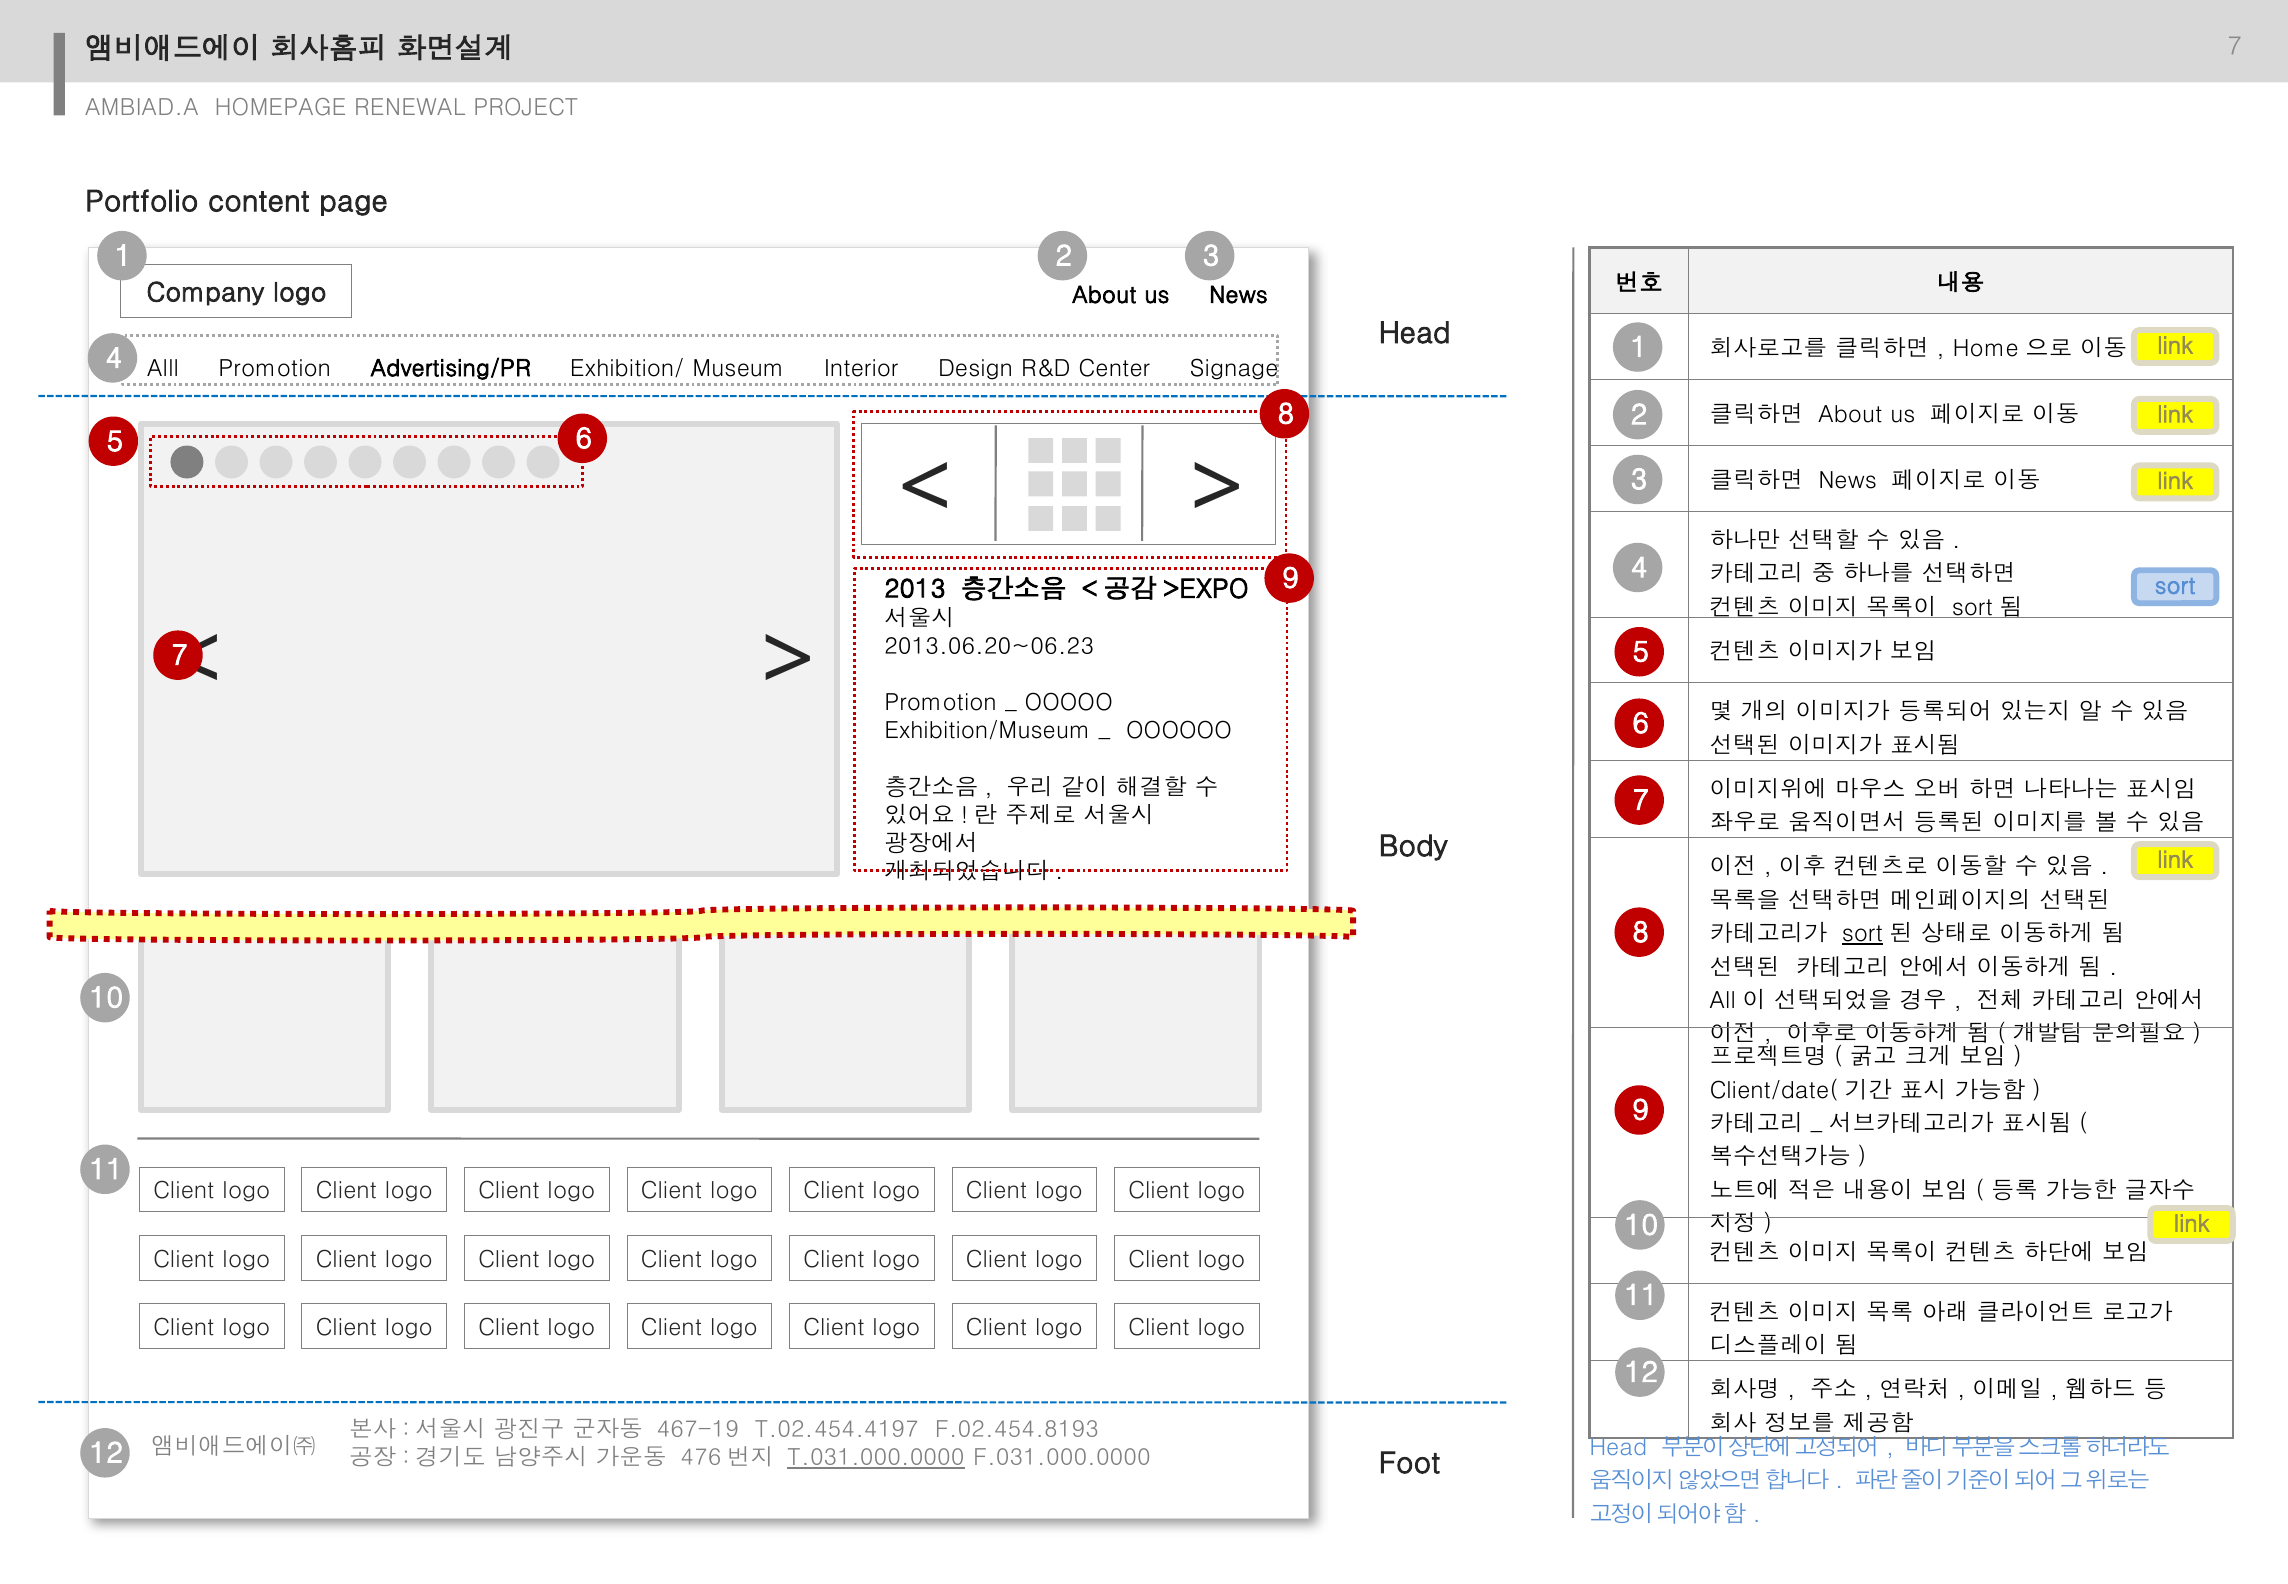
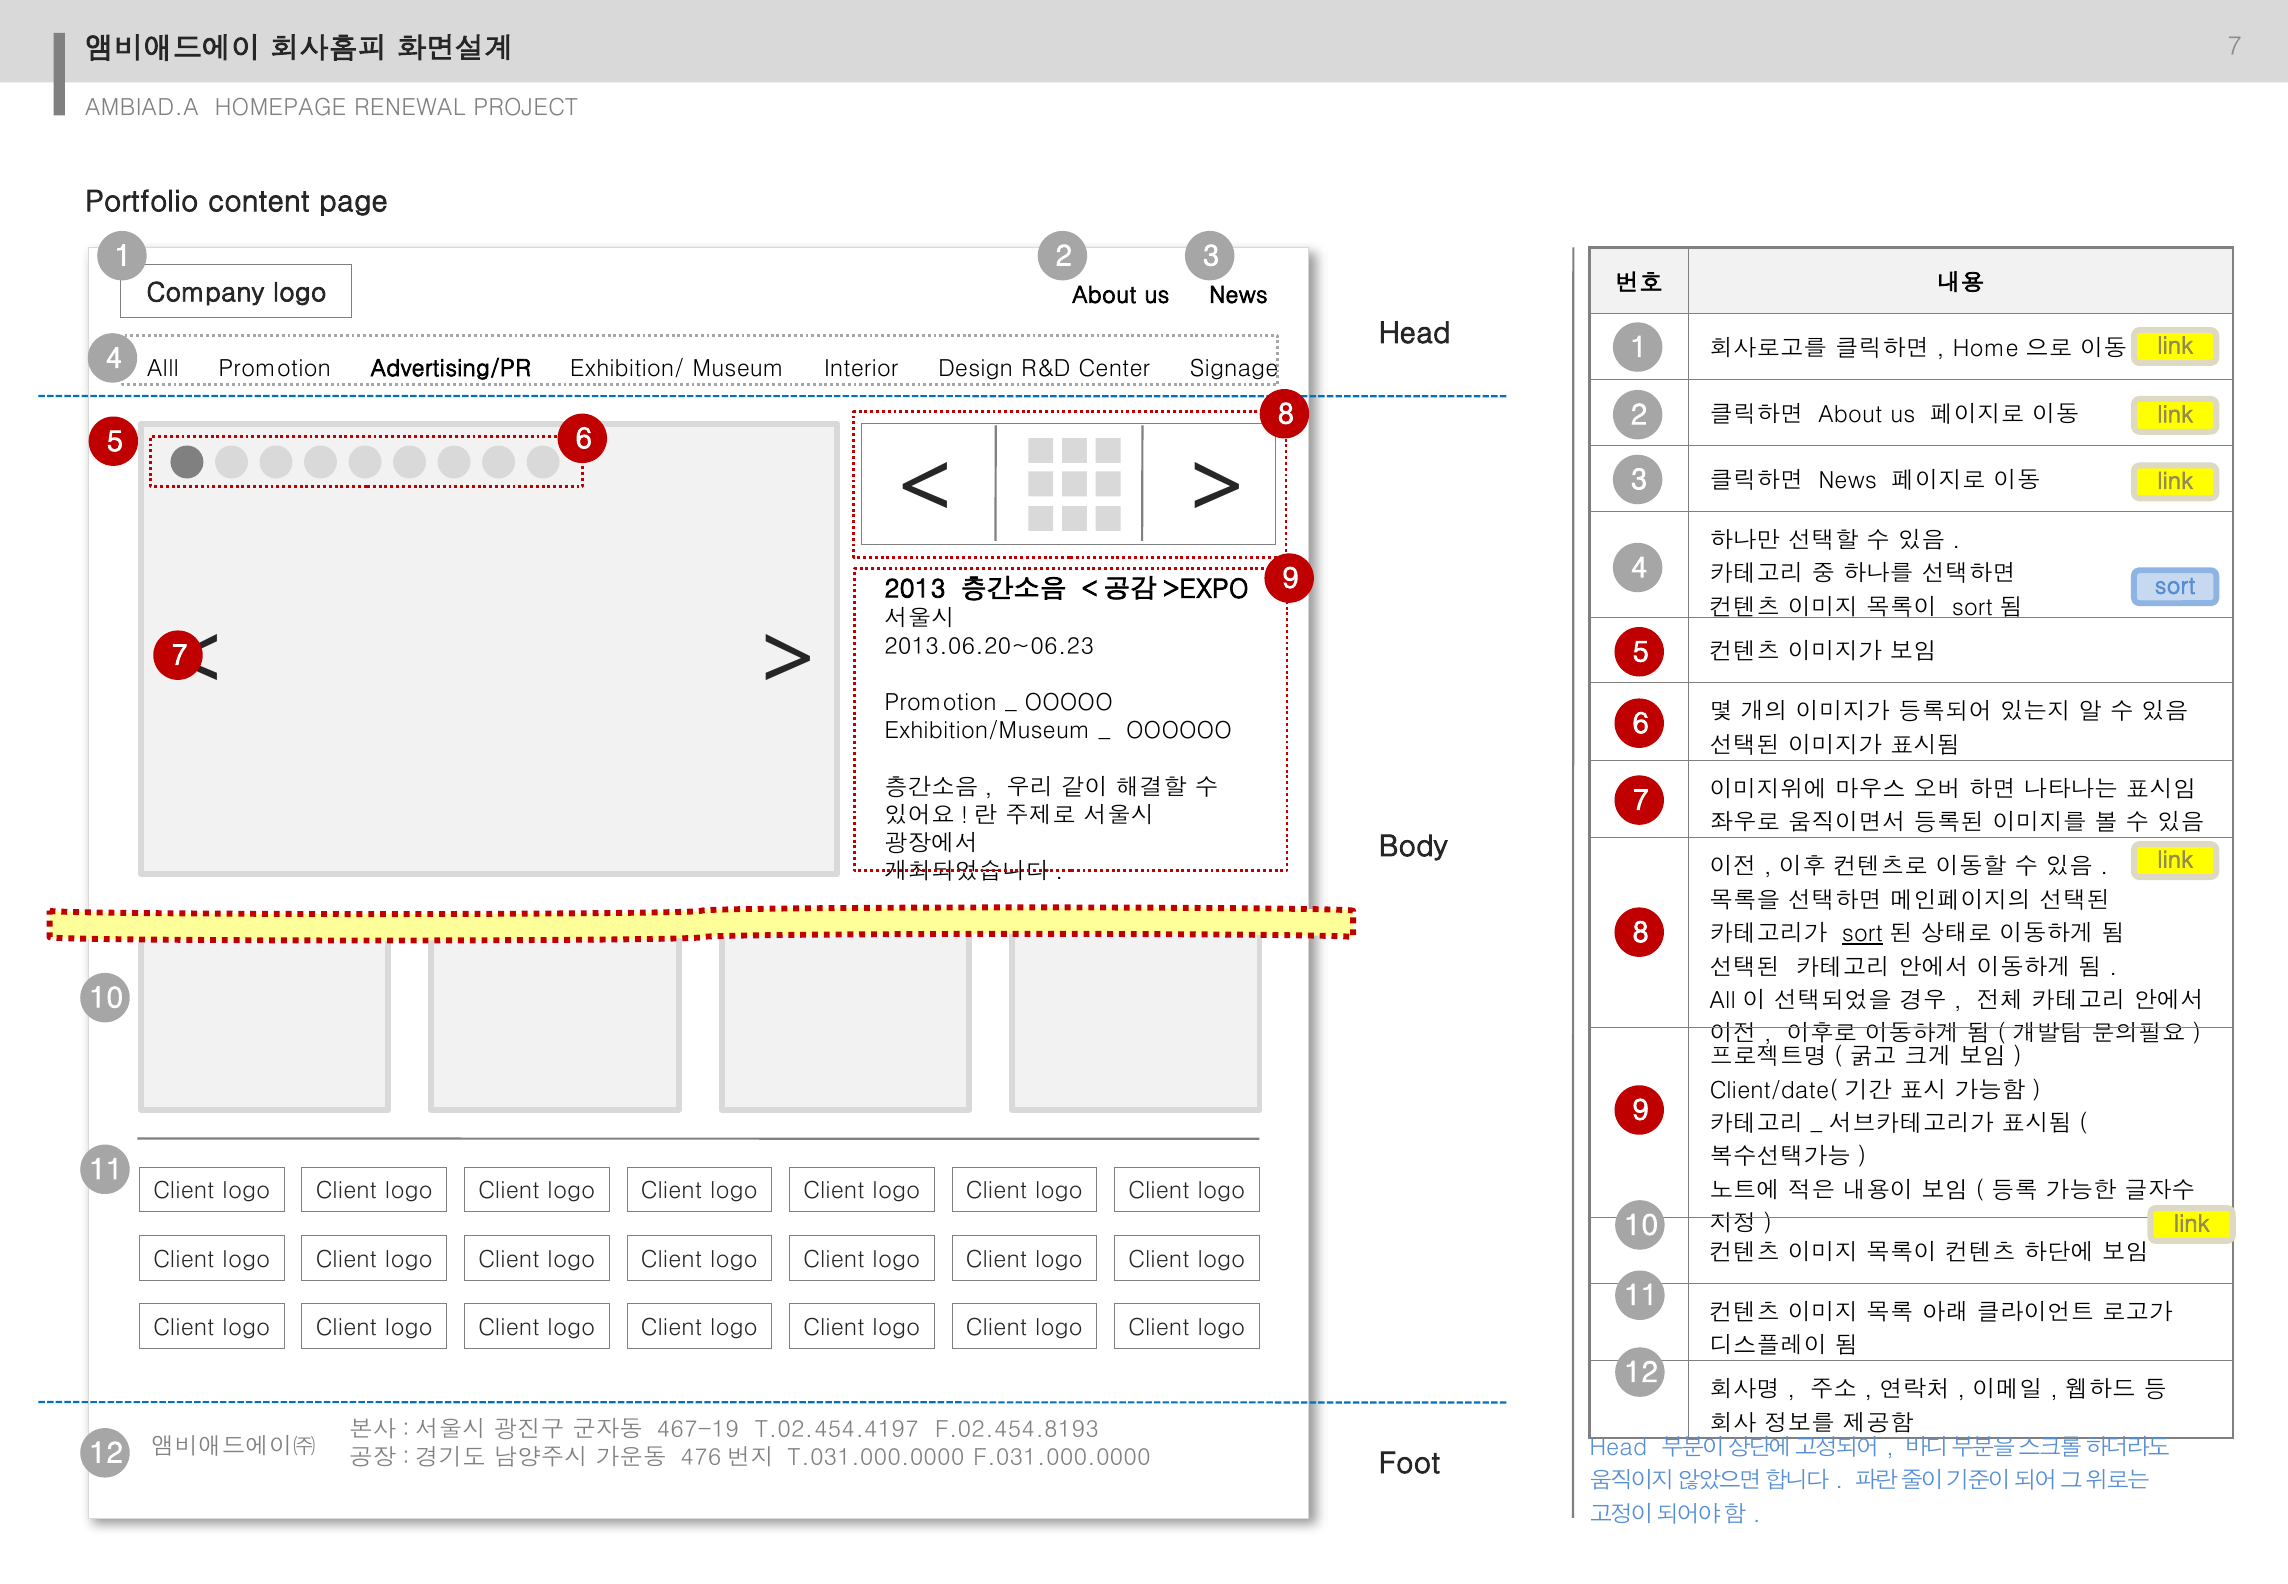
T.031.000.0000 underline: present -> none (876, 1458)
